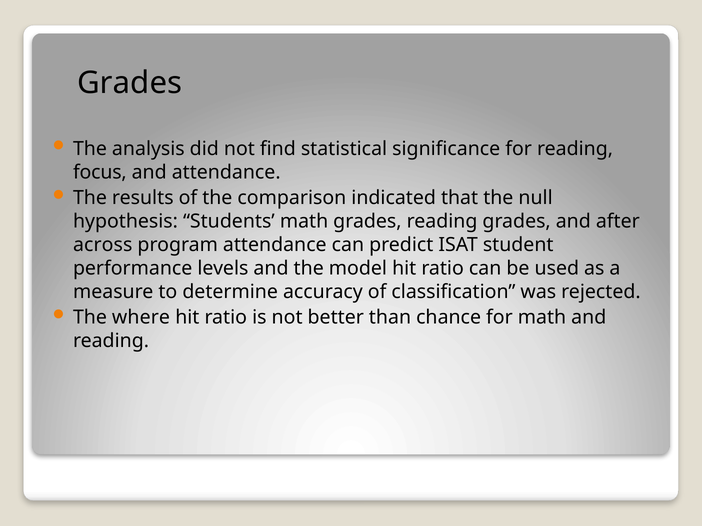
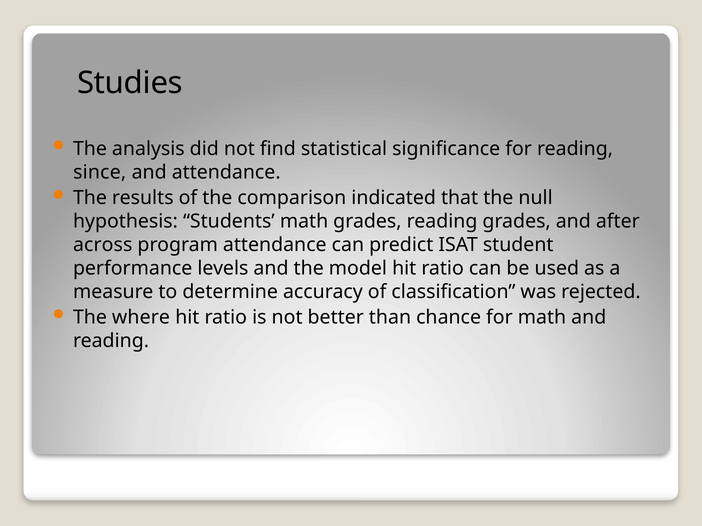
Grades: Grades -> Studies (130, 83)
focus: focus -> since (100, 172)
